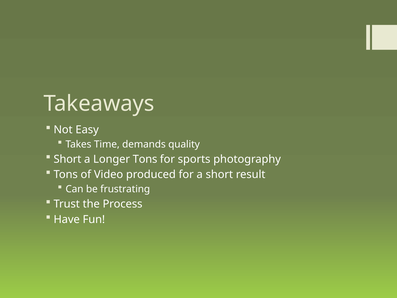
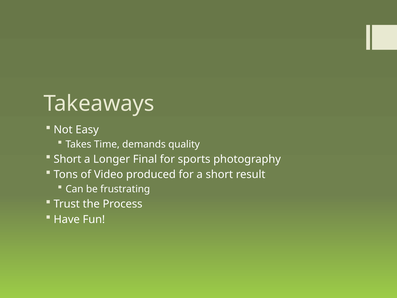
Longer Tons: Tons -> Final (145, 159)
